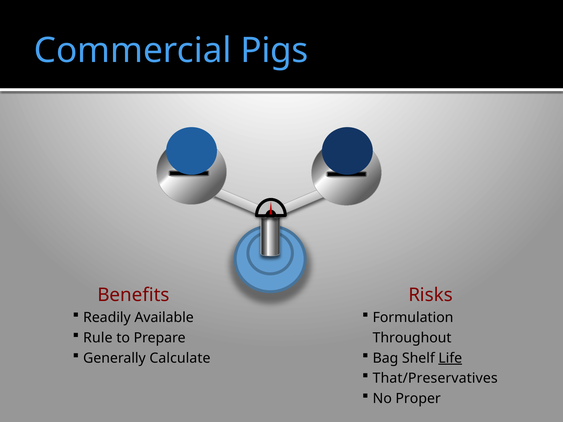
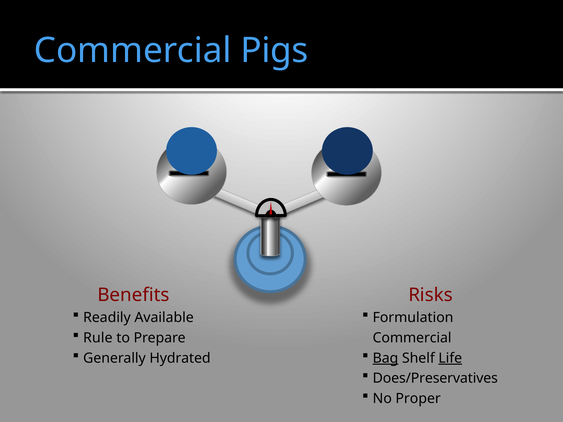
Throughout: Throughout -> Commercial (412, 338)
Calculate: Calculate -> Hydrated (180, 358)
Bag underline: none -> present (385, 358)
That/Preservatives: That/Preservatives -> Does/Preservatives (435, 379)
